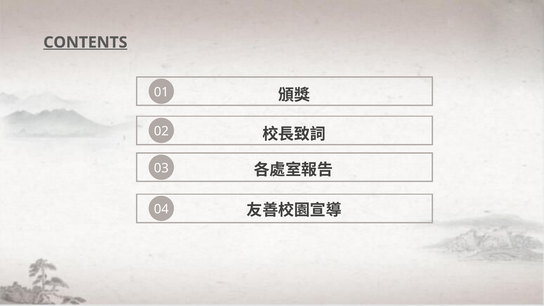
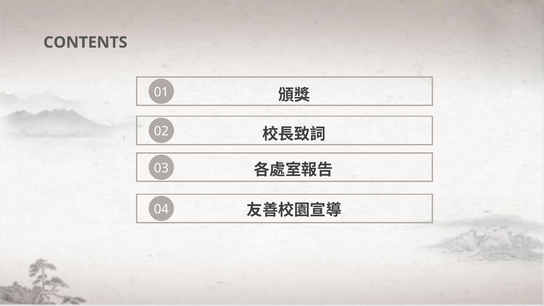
CONTENTS underline: present -> none (85, 42)
